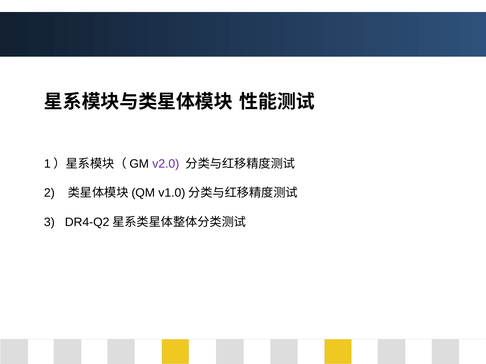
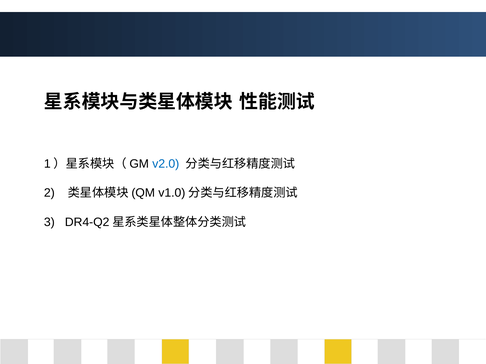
v2.0 colour: purple -> blue (166, 164)
